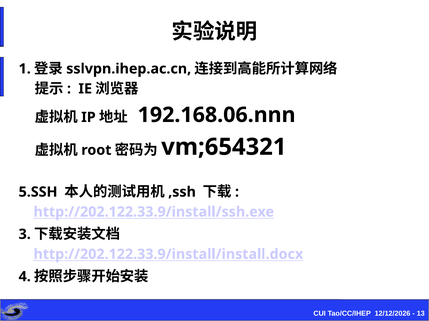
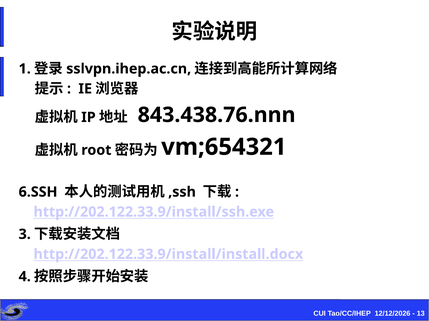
192.168.06.nnn: 192.168.06.nnn -> 843.438.76.nnn (217, 115)
5.SSH: 5.SSH -> 6.SSH (38, 192)
